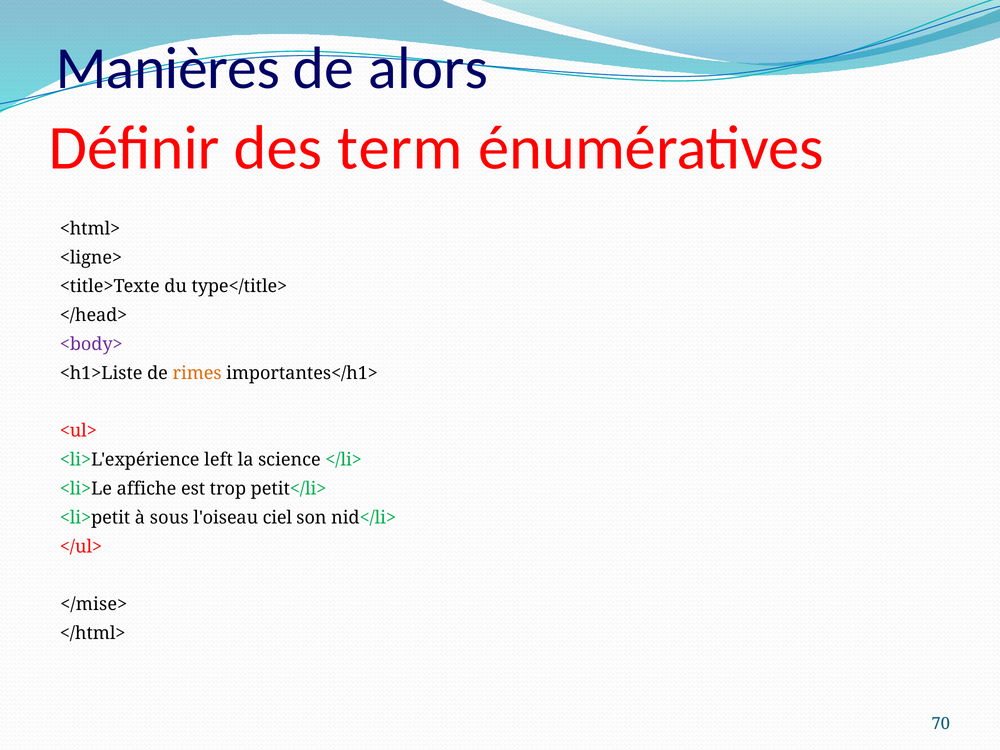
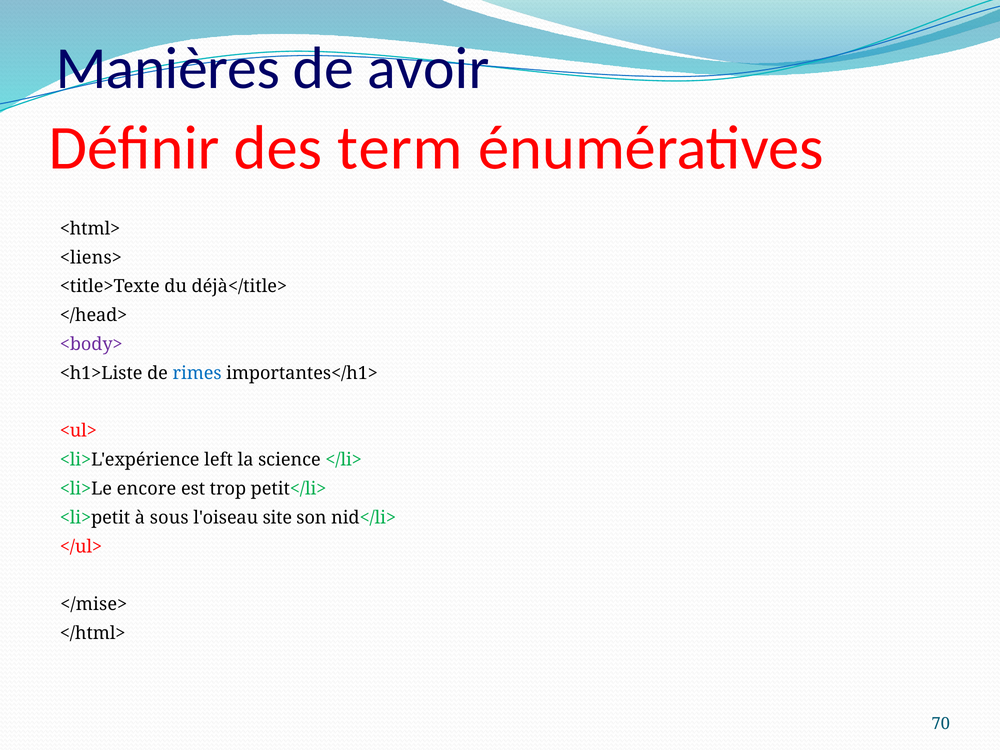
alors: alors -> avoir (428, 68)
<ligne>: <ligne> -> <liens> (91, 258)
type</title>: type</title> -> déjà</title> (239, 286)
rimes colour: orange -> blue (197, 373)
affiche: affiche -> encore (146, 489)
ciel: ciel -> site (277, 518)
